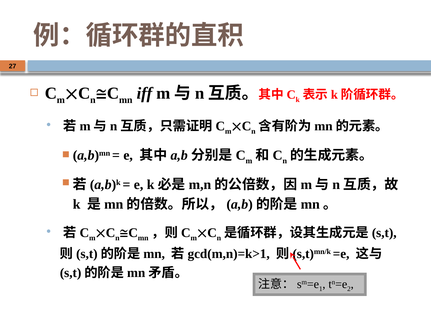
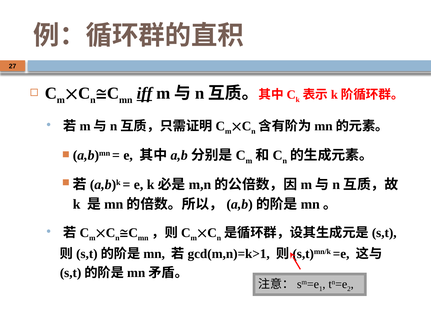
iff underline: none -> present (144, 93)
